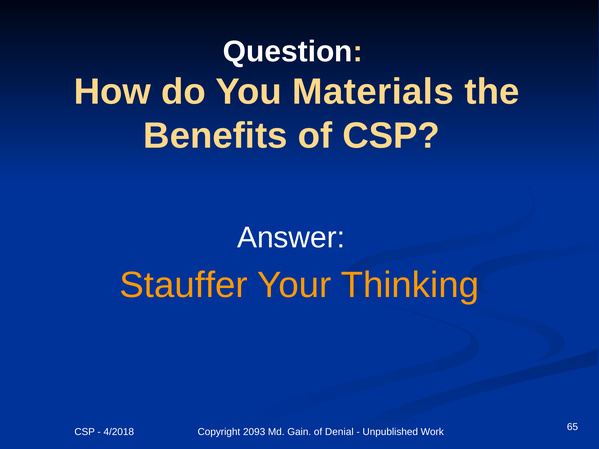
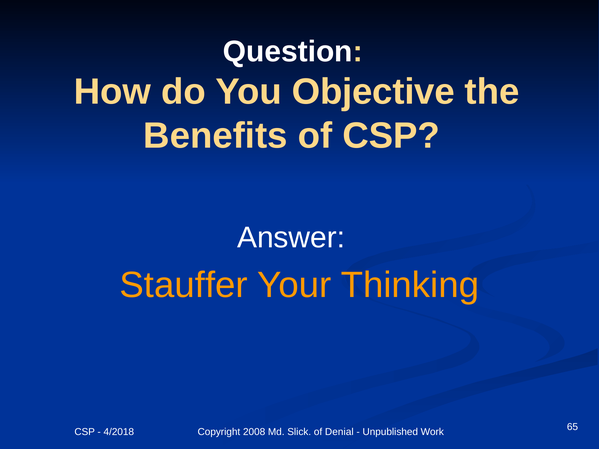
Materials: Materials -> Objective (373, 92)
2093: 2093 -> 2008 (254, 432)
Gain: Gain -> Slick (299, 432)
